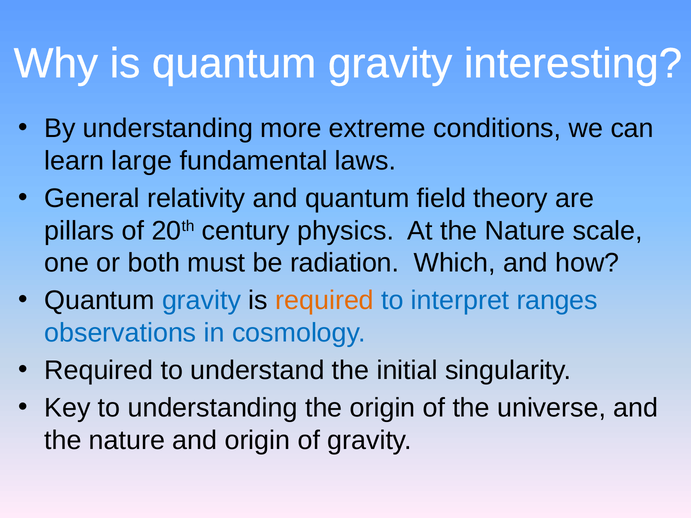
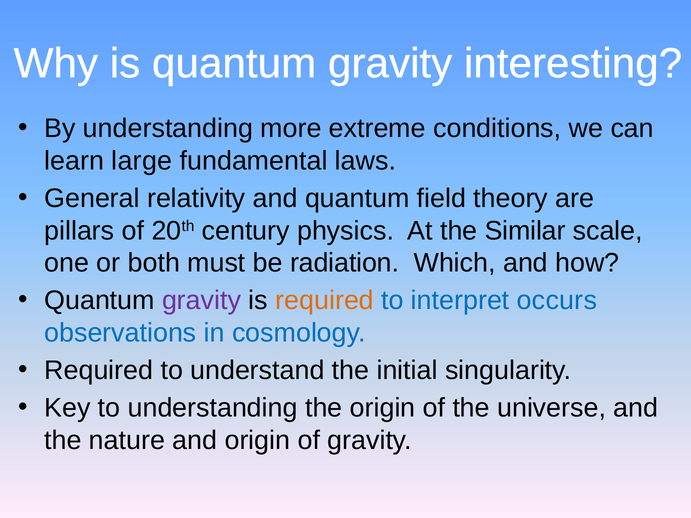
At the Nature: Nature -> Similar (525, 231)
gravity colour: blue -> purple (202, 301)
ranges: ranges -> occurs (557, 301)
